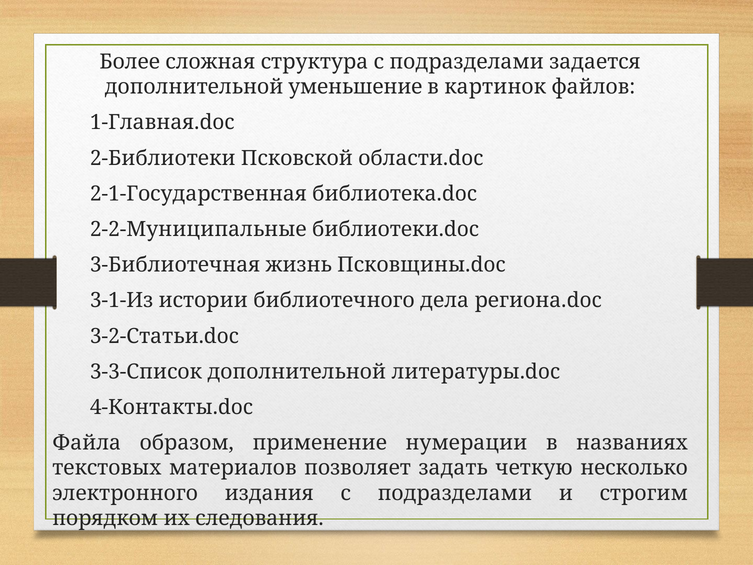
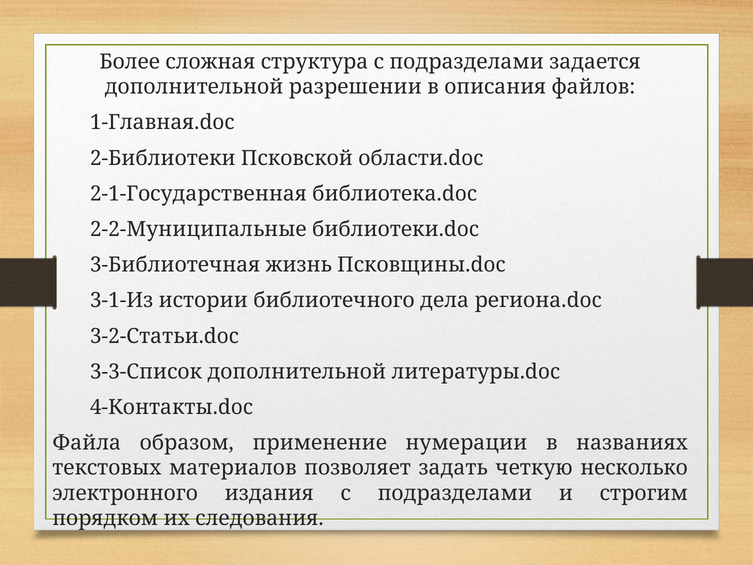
уменьшение: уменьшение -> разрешении (355, 87)
картинок: картинок -> описания (495, 87)
